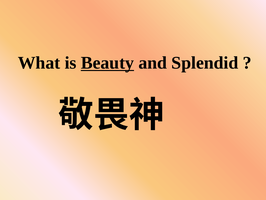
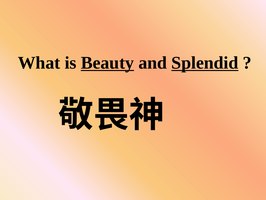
Splendid underline: none -> present (205, 63)
